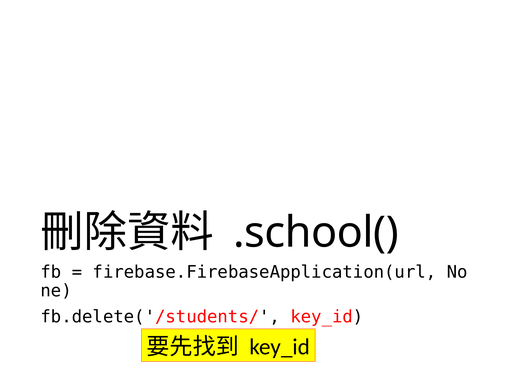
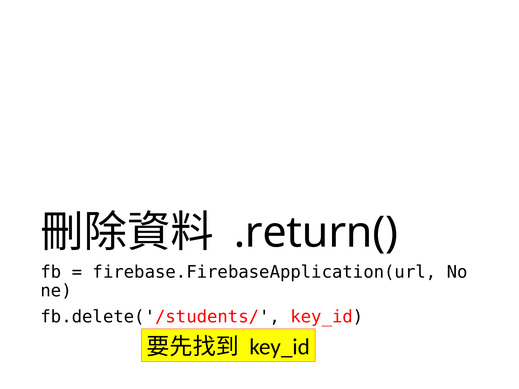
.school(: .school( -> .return( (316, 233)
